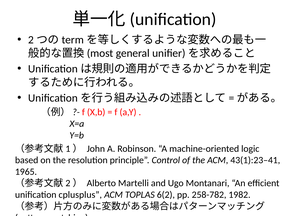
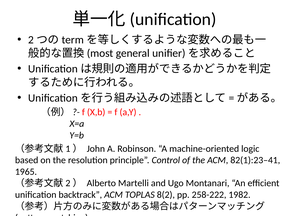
43(1):23–41: 43(1):23–41 -> 82(1):23–41 (255, 161)
cplusplus: cplusplus -> backtrack (80, 195)
6(2: 6(2 -> 8(2 (166, 195)
258-782: 258-782 -> 258-222 (209, 195)
